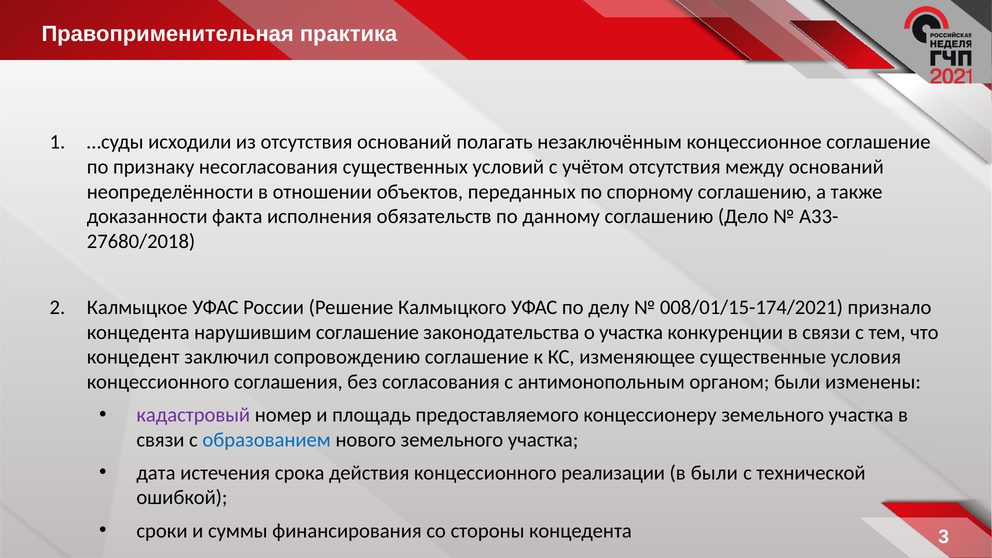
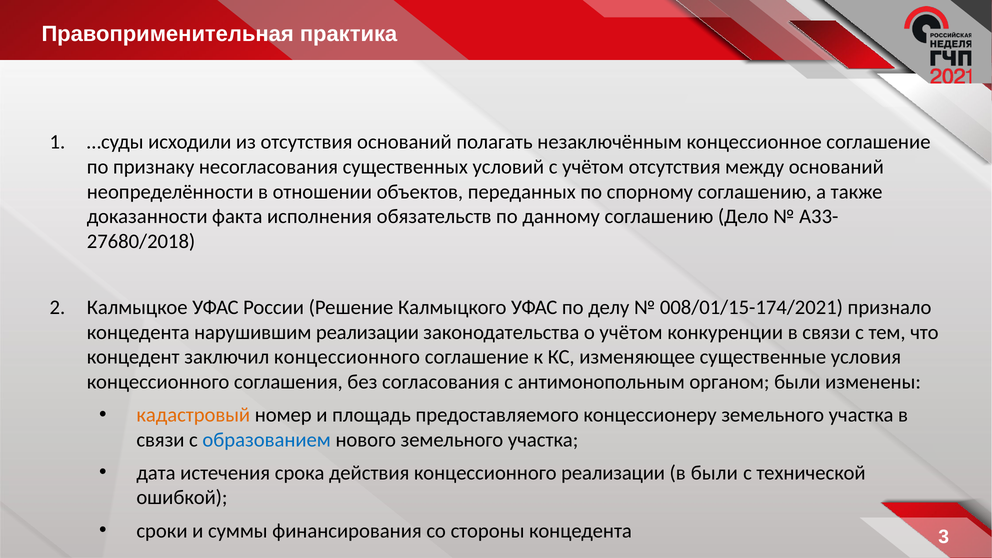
нарушившим соглашение: соглашение -> реализации (367, 332)
о участка: участка -> учётом (631, 332)
заключил сопровождению: сопровождению -> концессионного (347, 357)
кадастровый colour: purple -> orange (193, 415)
